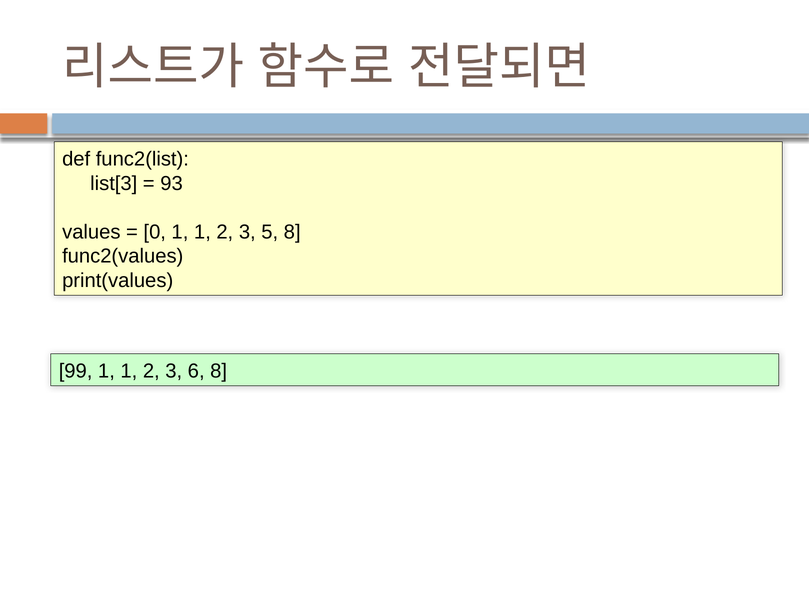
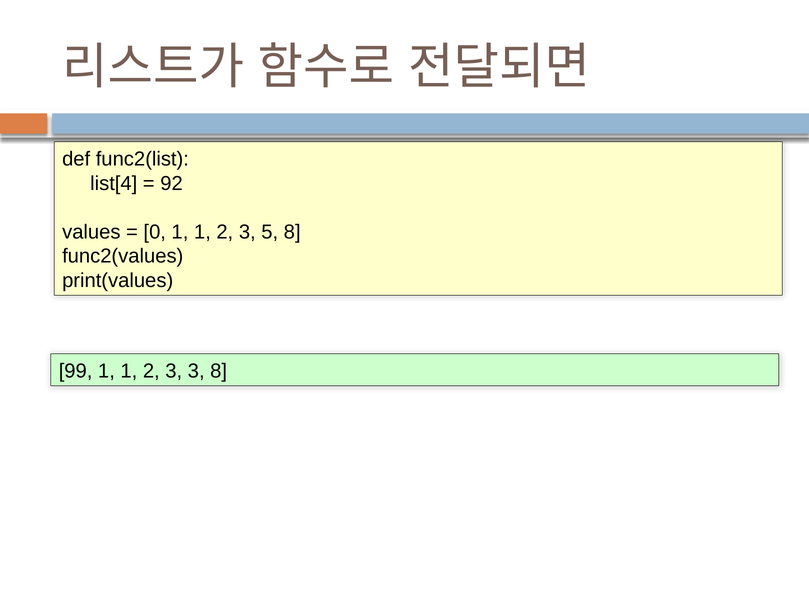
list[3: list[3 -> list[4 (114, 183)
93: 93 -> 92 (172, 183)
3 6: 6 -> 3 (196, 371)
